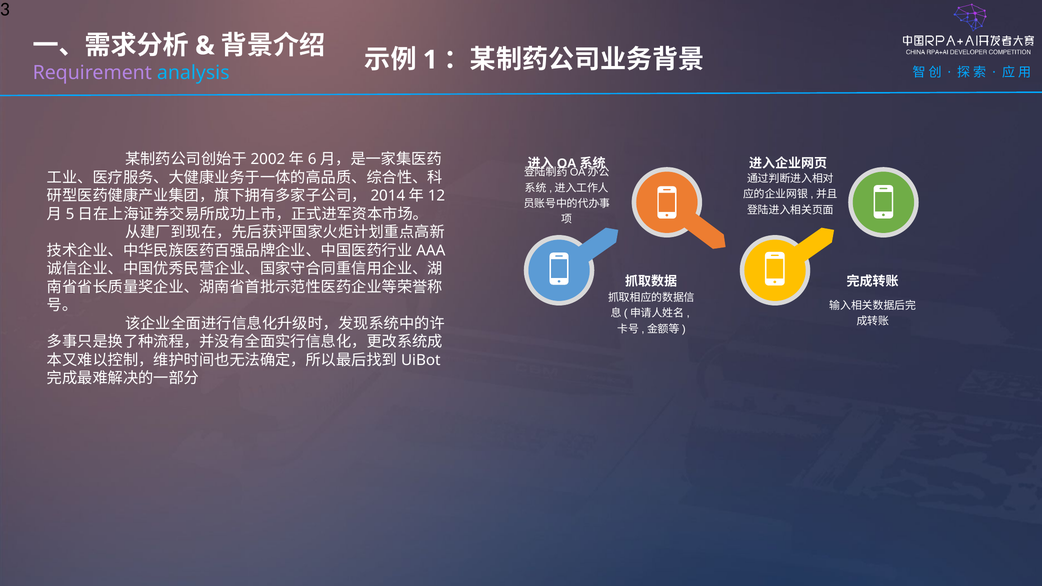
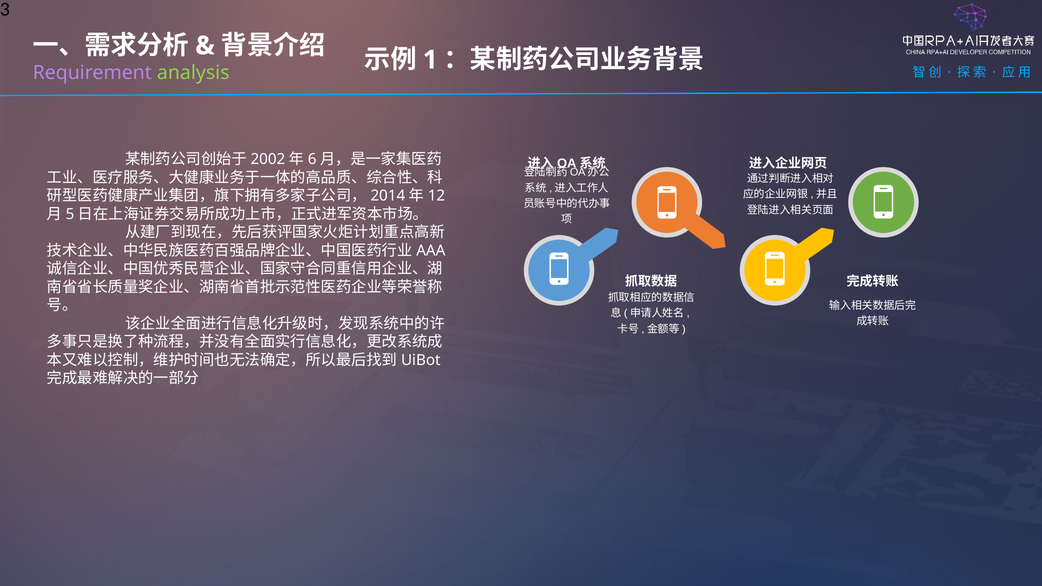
analysis colour: light blue -> light green (193, 73)
